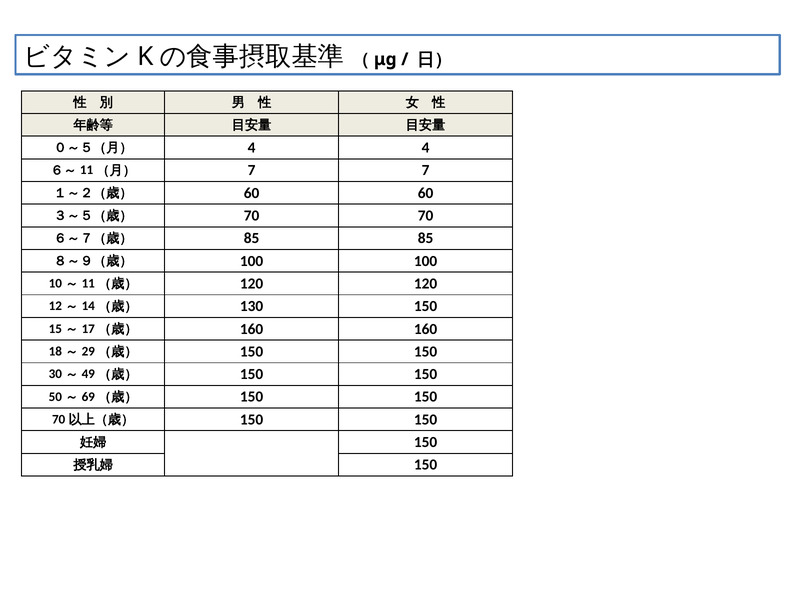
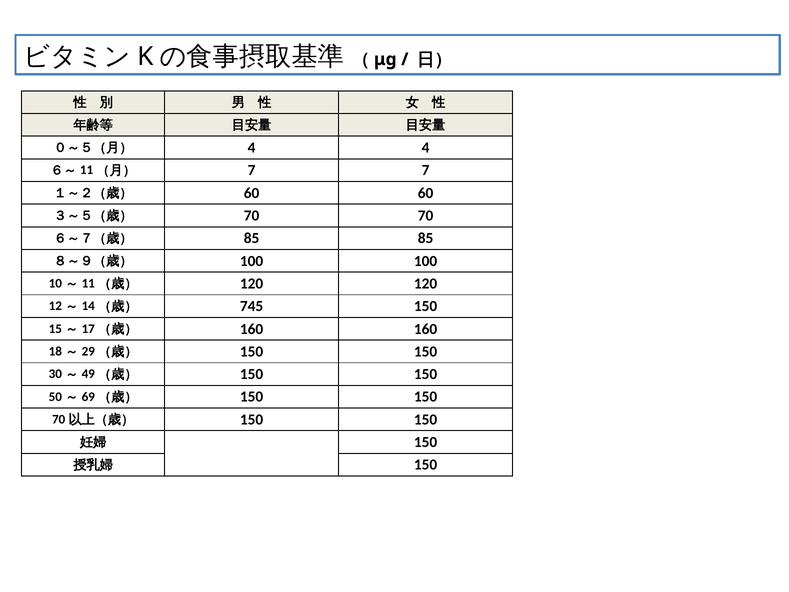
130: 130 -> 745 (252, 306)
